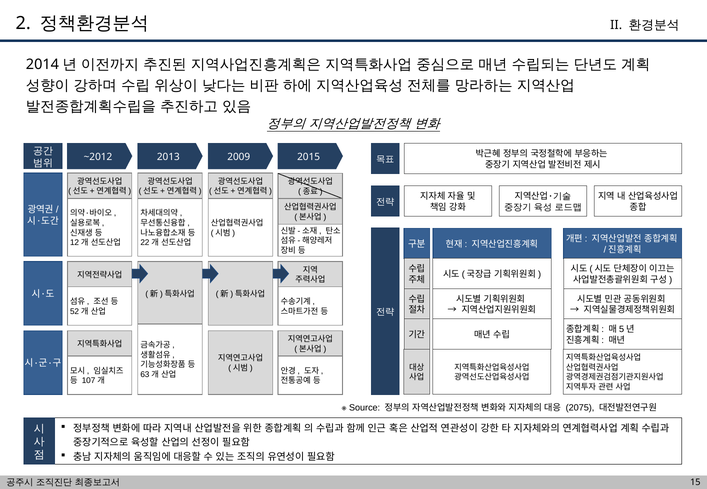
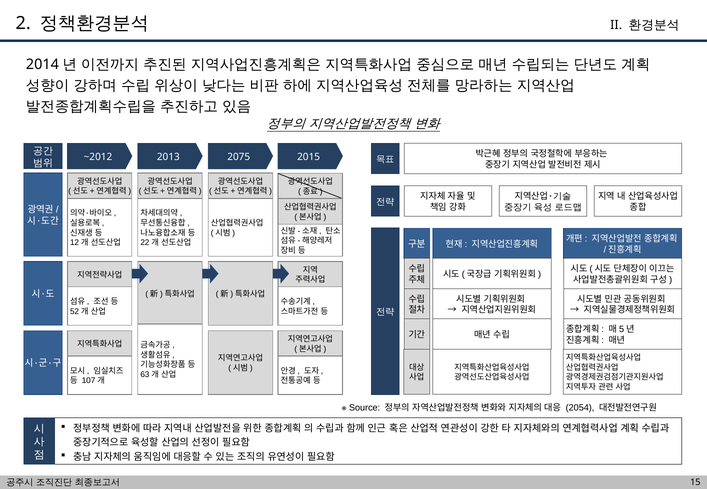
2009: 2009 -> 2075 (239, 157)
2075: 2075 -> 2054 (580, 408)
